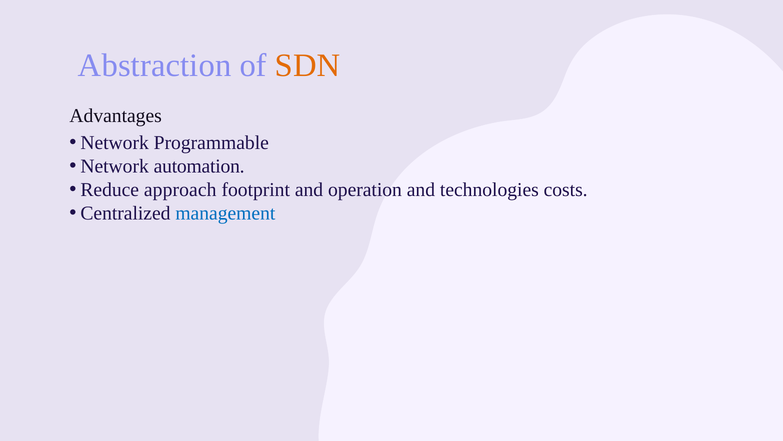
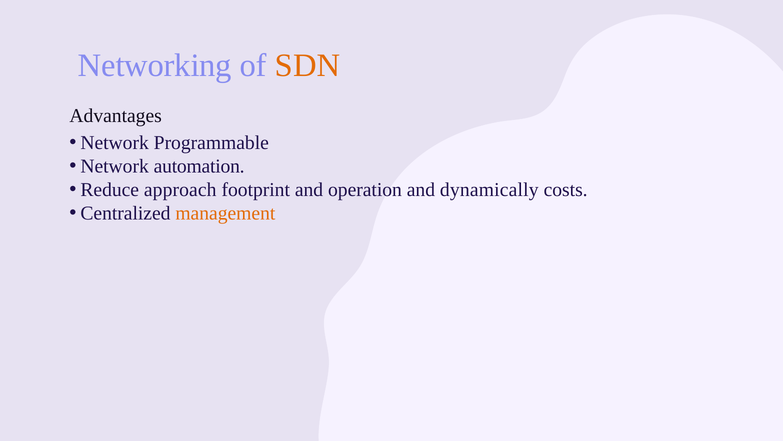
Abstraction: Abstraction -> Networking (155, 65)
technologies: technologies -> dynamically (489, 190)
management colour: blue -> orange (225, 213)
